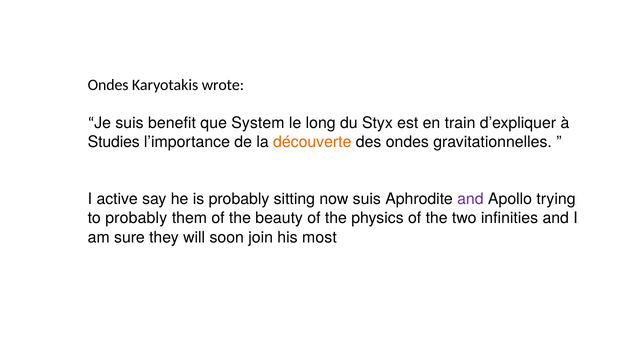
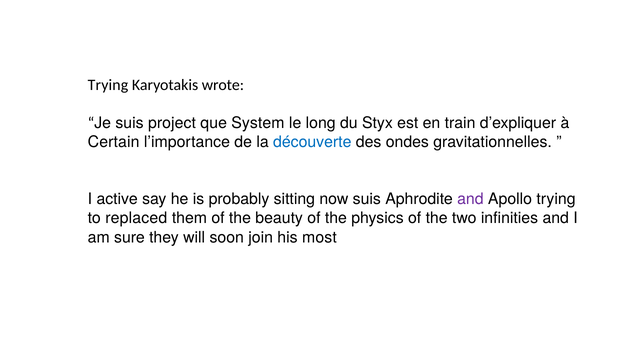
Ondes: Ondes -> Trying (108, 85)
benefit: benefit -> project (172, 123)
Studies: Studies -> Certain (114, 142)
découverte colour: orange -> blue (312, 142)
to probably: probably -> replaced (136, 218)
